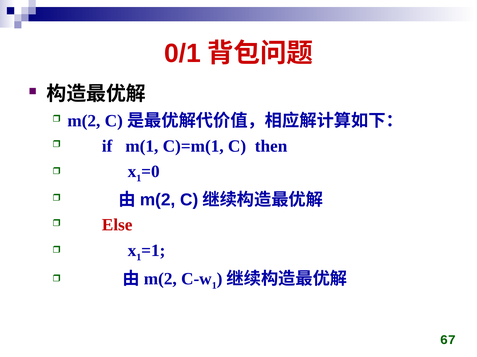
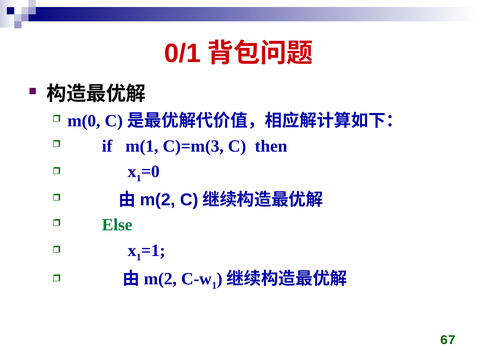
m(2: m(2 -> m(0 (84, 121)
C)=m(1: C)=m(1 -> C)=m(3 (193, 146)
Else colour: red -> green (117, 225)
